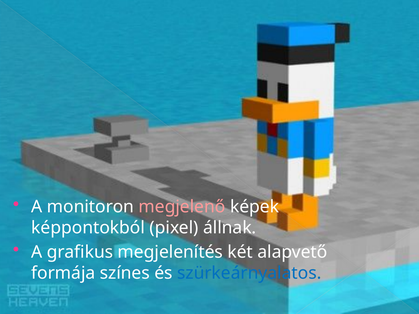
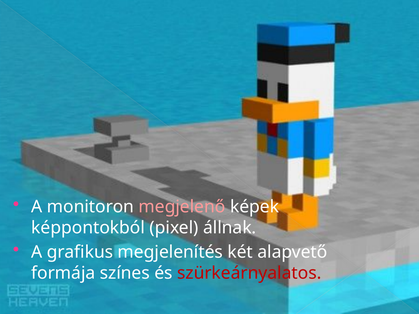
szürkeárnyalatos colour: blue -> red (249, 273)
